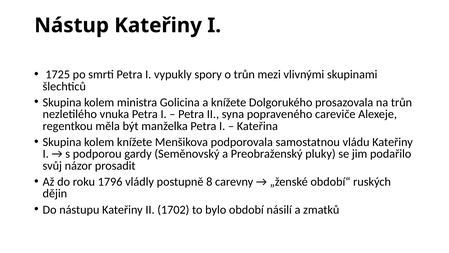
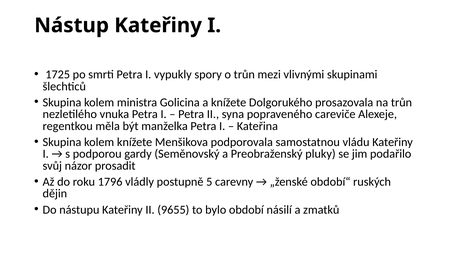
8: 8 -> 5 (209, 181)
1702: 1702 -> 9655 (173, 209)
